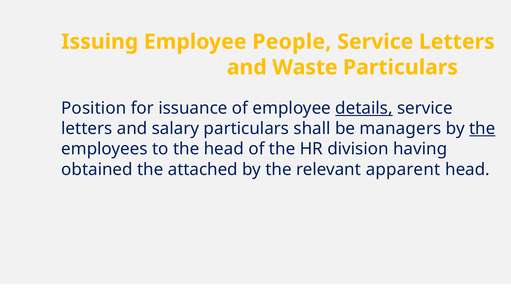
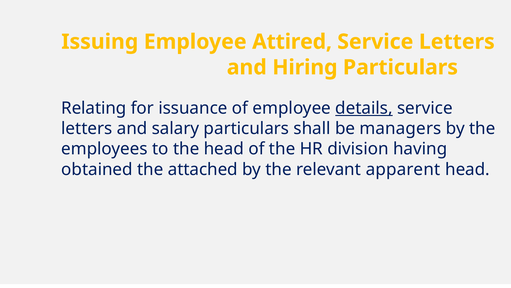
People: People -> Attired (292, 42)
Waste: Waste -> Hiring (305, 67)
Position: Position -> Relating (94, 108)
the underline: present -> none (482, 128)
